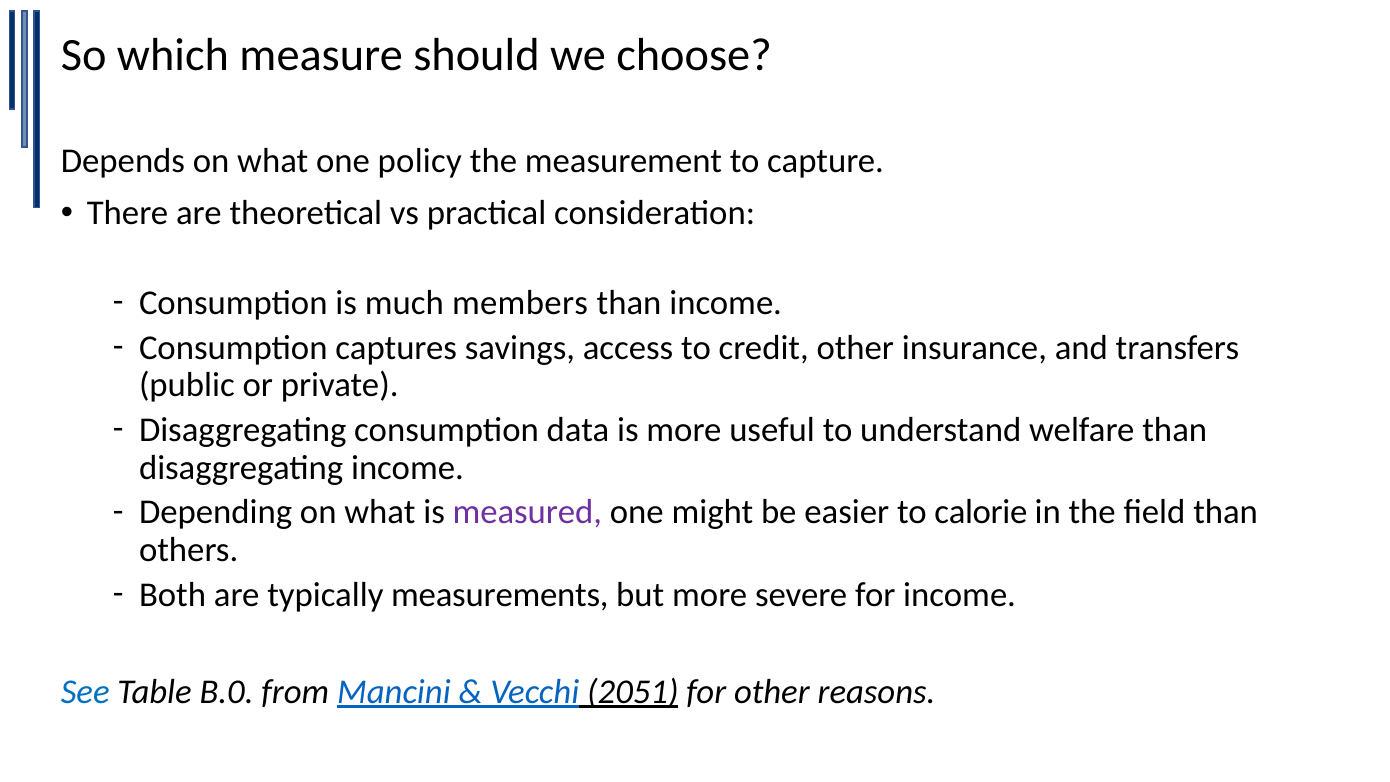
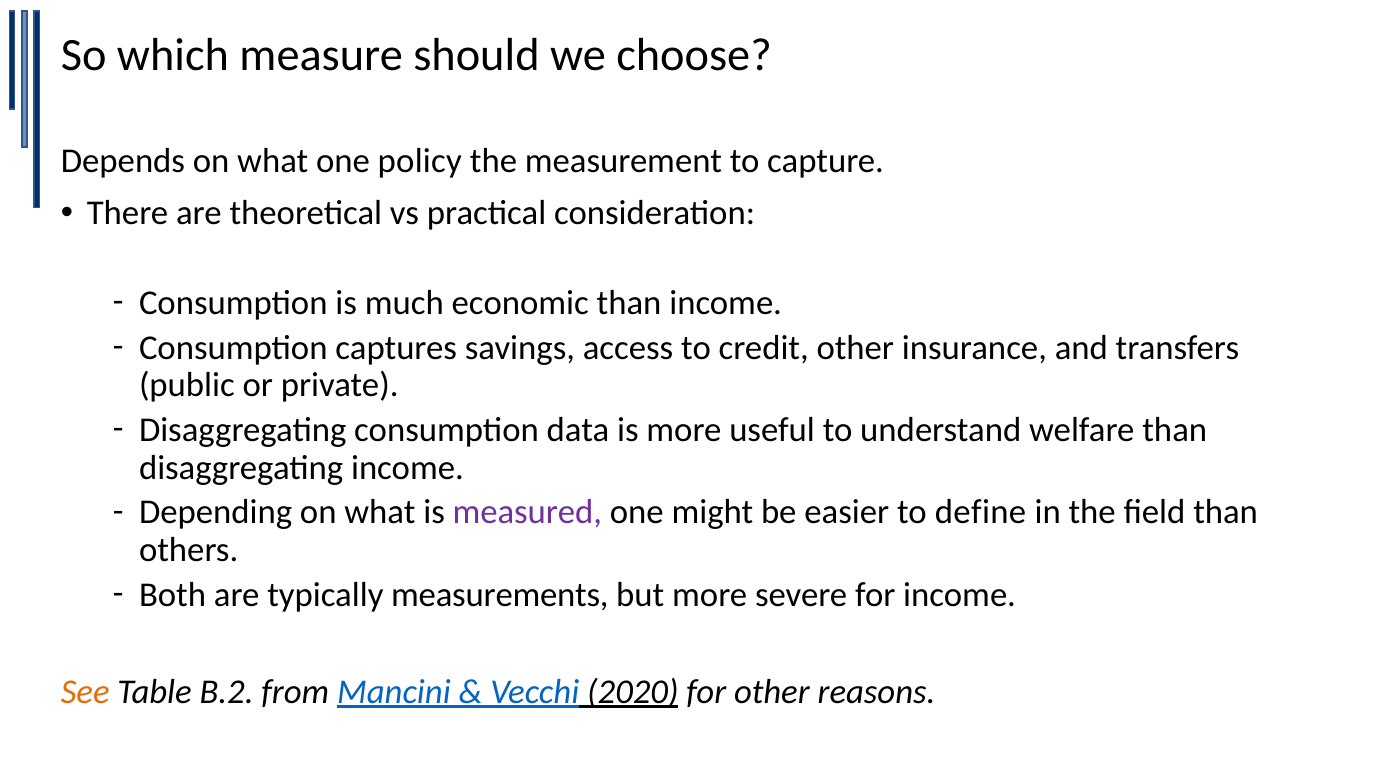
members: members -> economic (520, 303)
calorie: calorie -> define (981, 512)
See colour: blue -> orange (85, 692)
B.0: B.0 -> B.2 (227, 692)
2051: 2051 -> 2020 (633, 692)
